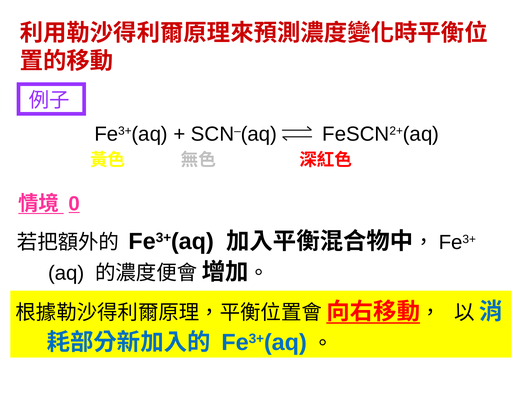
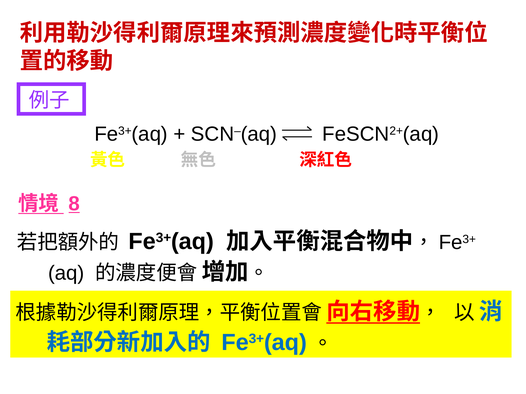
0: 0 -> 8 (74, 204)
